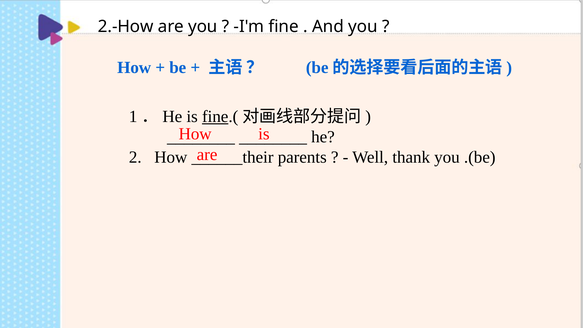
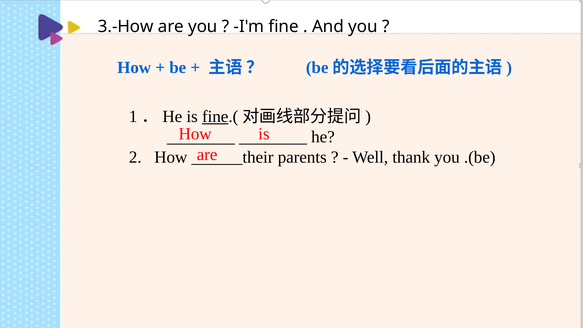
2.-How: 2.-How -> 3.-How (126, 27)
